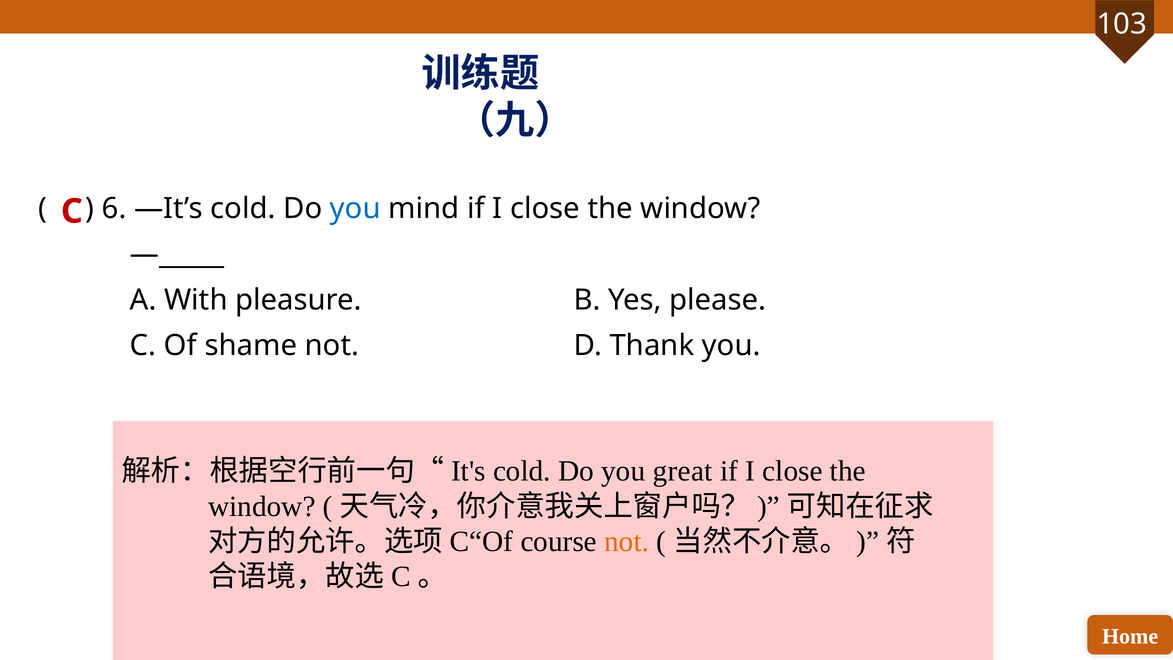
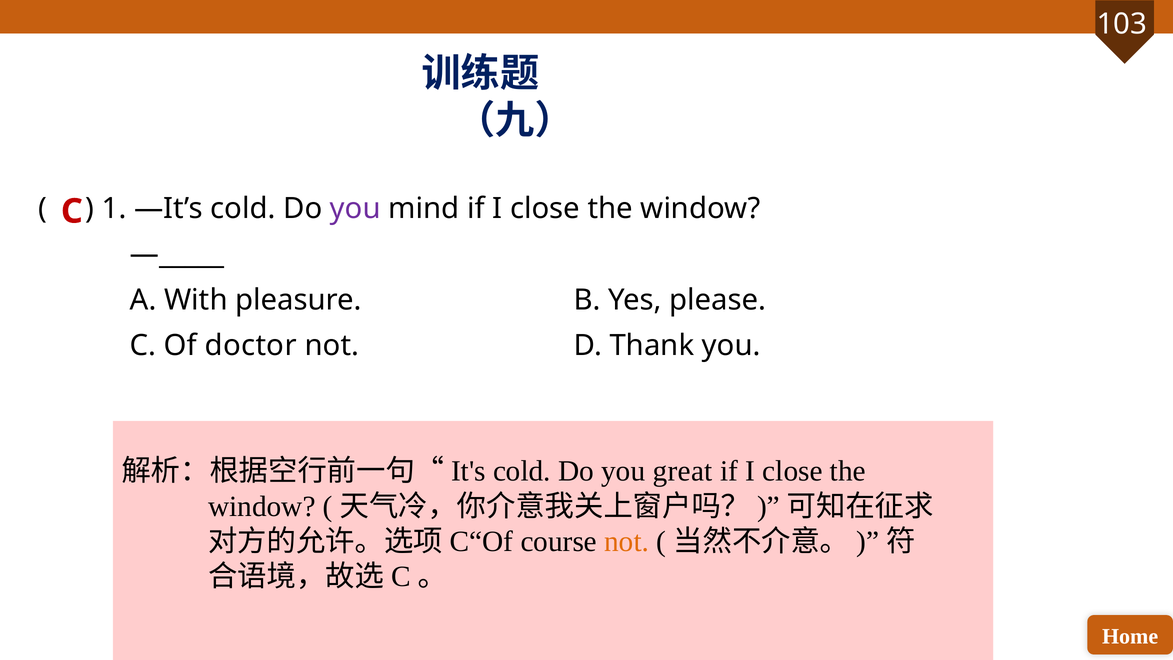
6: 6 -> 1 (114, 208)
you colour: blue -> purple (355, 208)
shame: shame -> doctor (251, 346)
